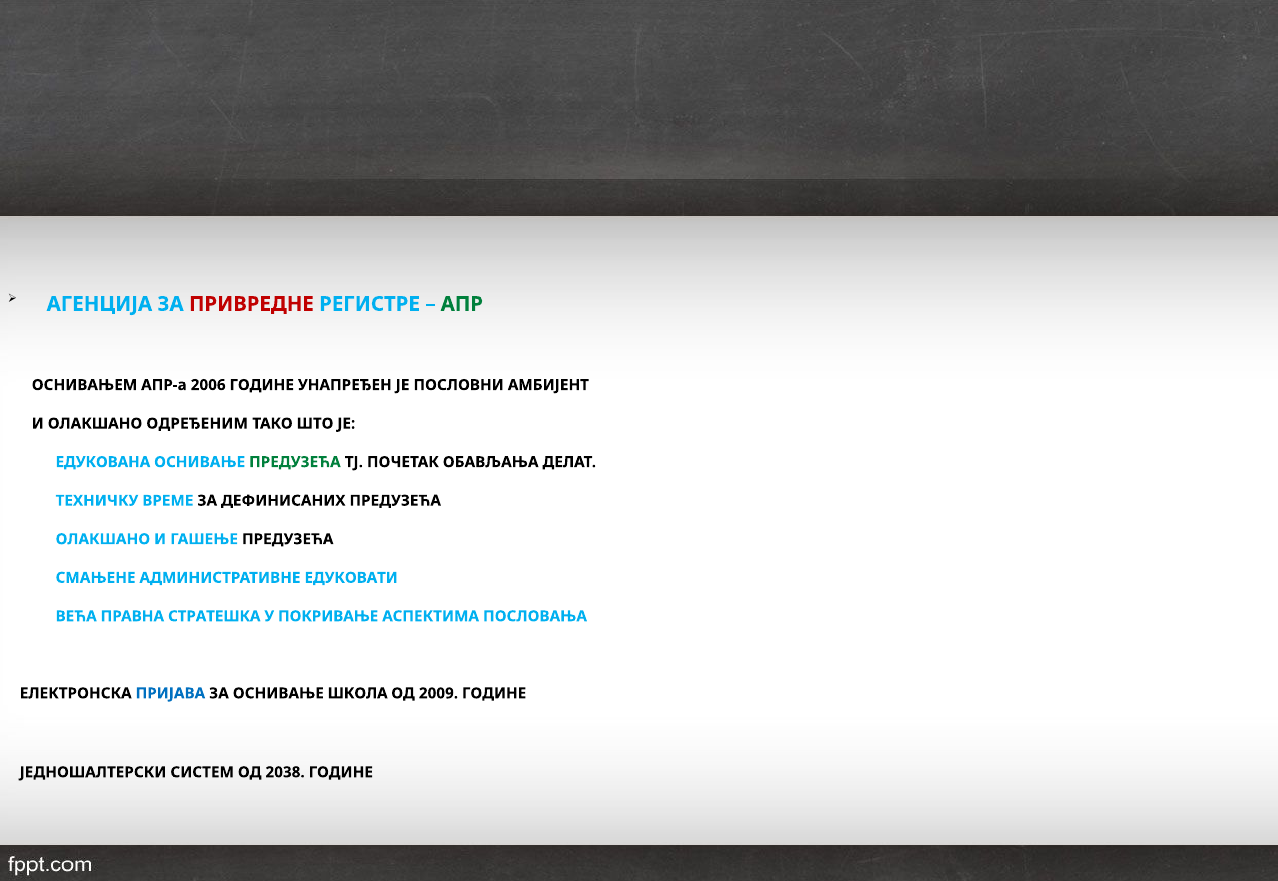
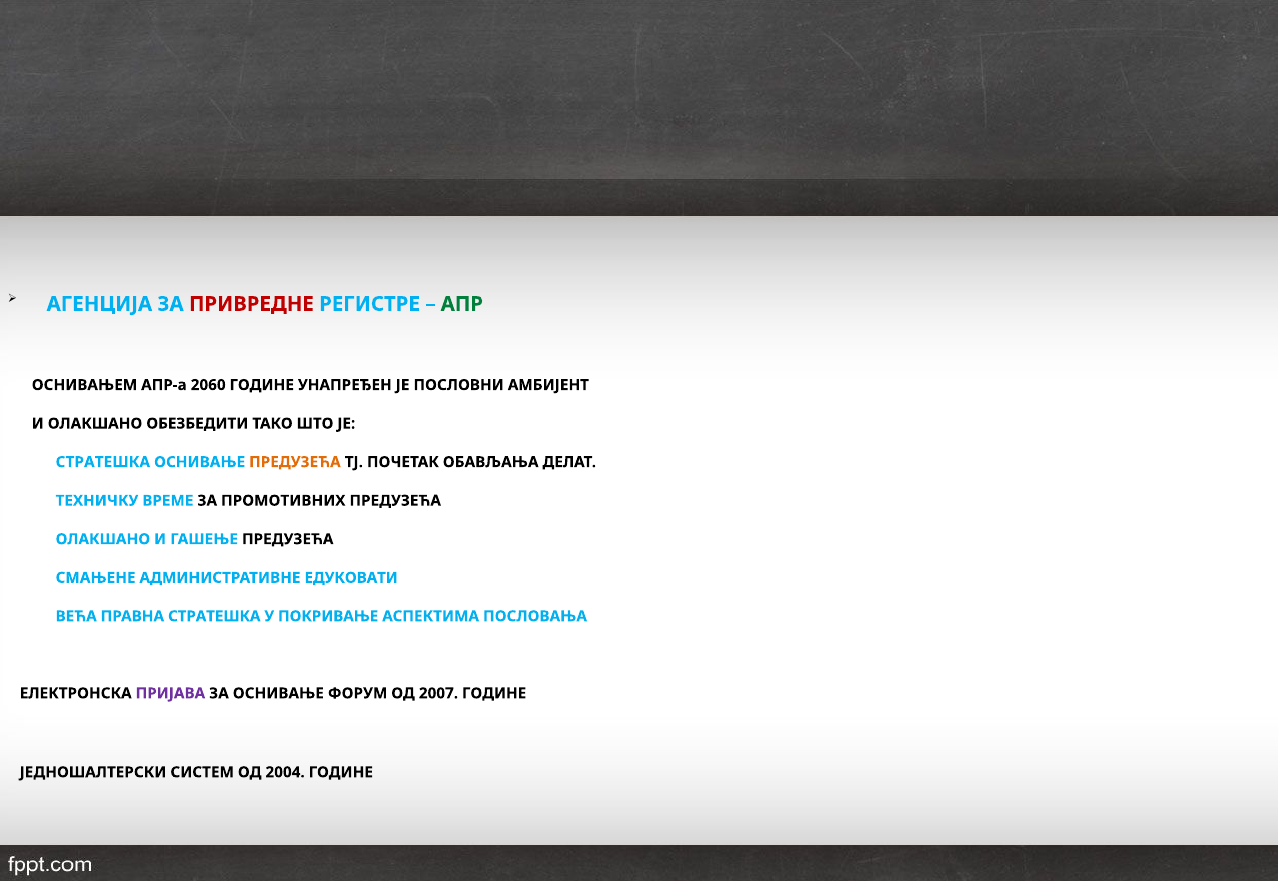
2006: 2006 -> 2060 (208, 385)
ОДРЕЂЕНИМ: ОДРЕЂЕНИМ -> ОБЕЗБЕДИТИ (197, 423)
ЕДУКОВАНА: ЕДУКОВАНА -> СТРАТЕШКА (103, 462)
ПРЕДУЗЕЋА colour: green -> orange (295, 462)
ДЕФИНИСАНИХ: ДЕФИНИСАНИХ -> ПРОМОТИВНИХ (283, 500)
ПРИЈАВА colour: blue -> purple (170, 693)
ШКОЛА: ШКОЛА -> ФОРУМ (358, 693)
2009: 2009 -> 2007 (438, 693)
2038: 2038 -> 2004 (285, 772)
